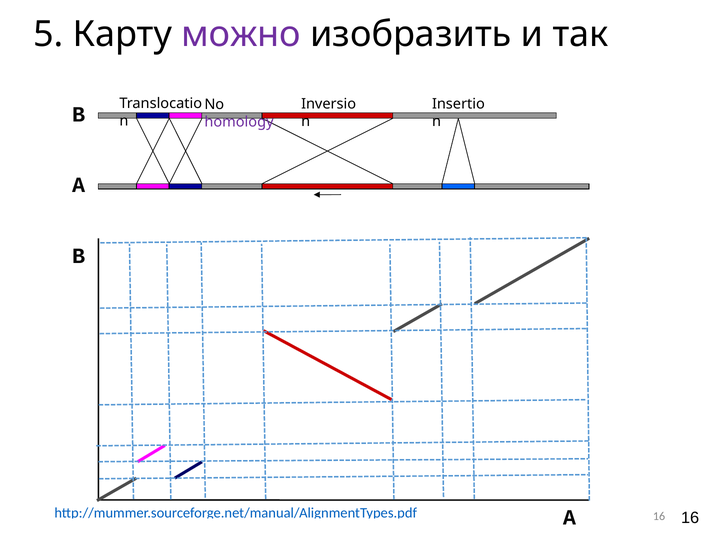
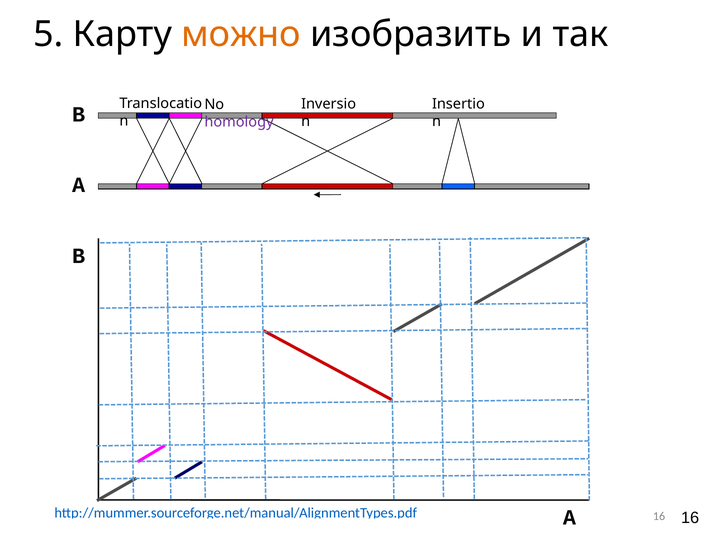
можно colour: purple -> orange (241, 34)
